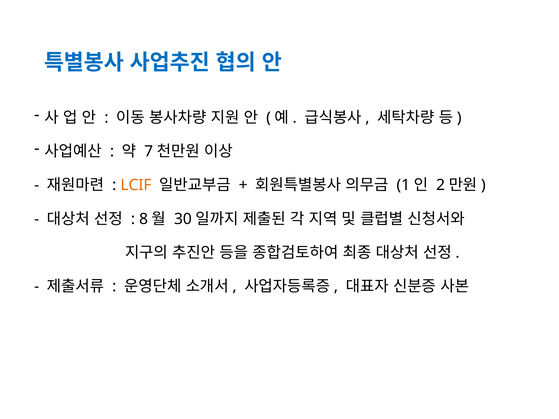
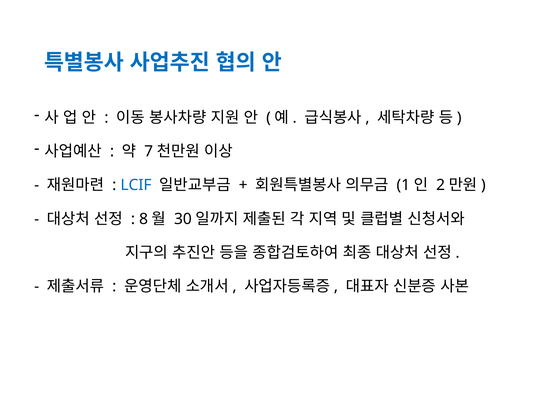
LCIF colour: orange -> blue (136, 185)
